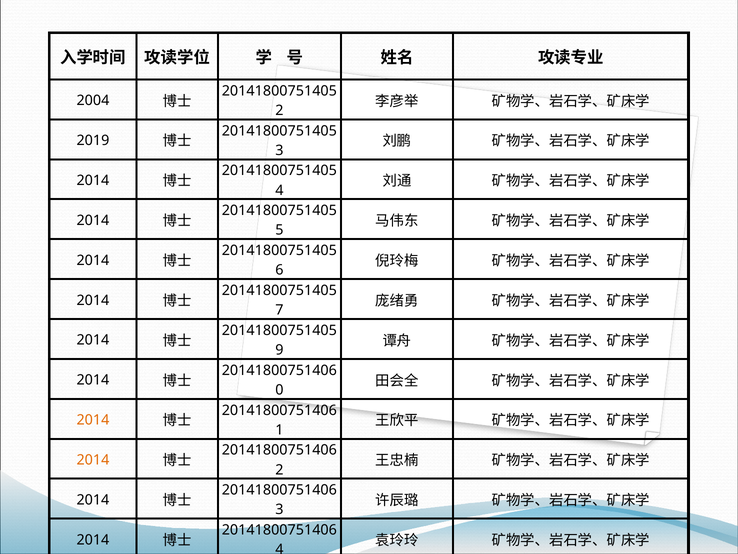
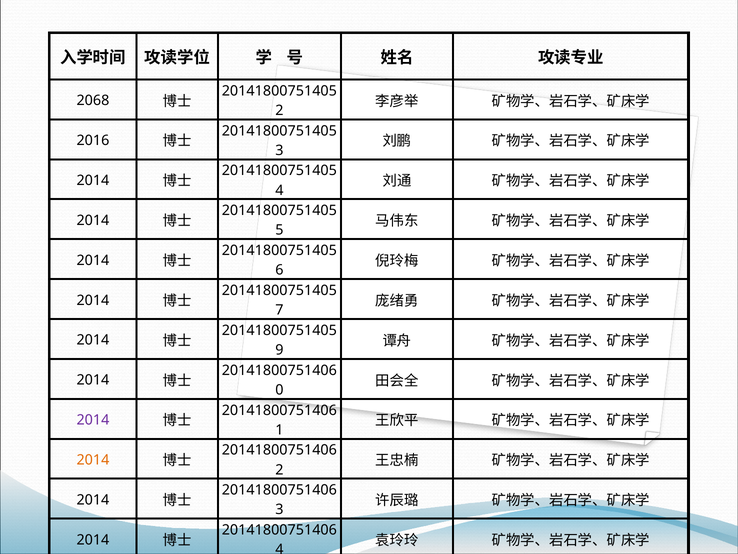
2004: 2004 -> 2068 (93, 101)
2019: 2019 -> 2016 (93, 140)
2014 colour: orange -> purple (93, 420)
